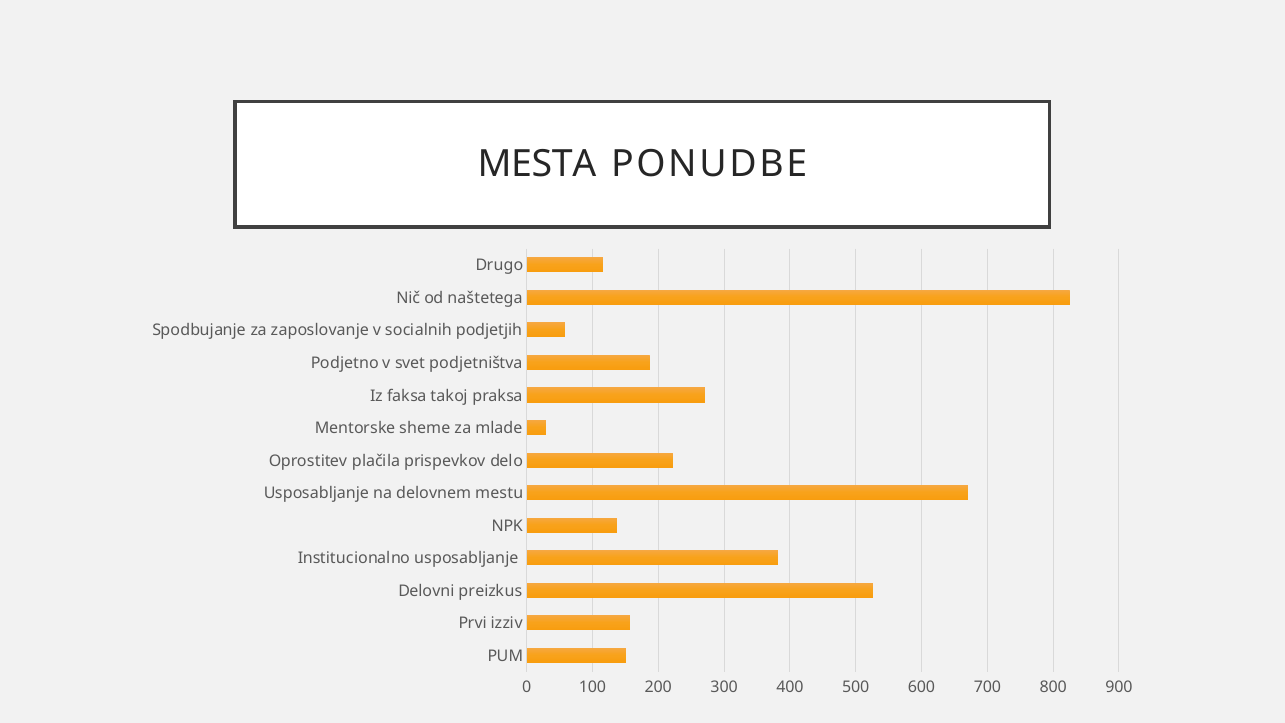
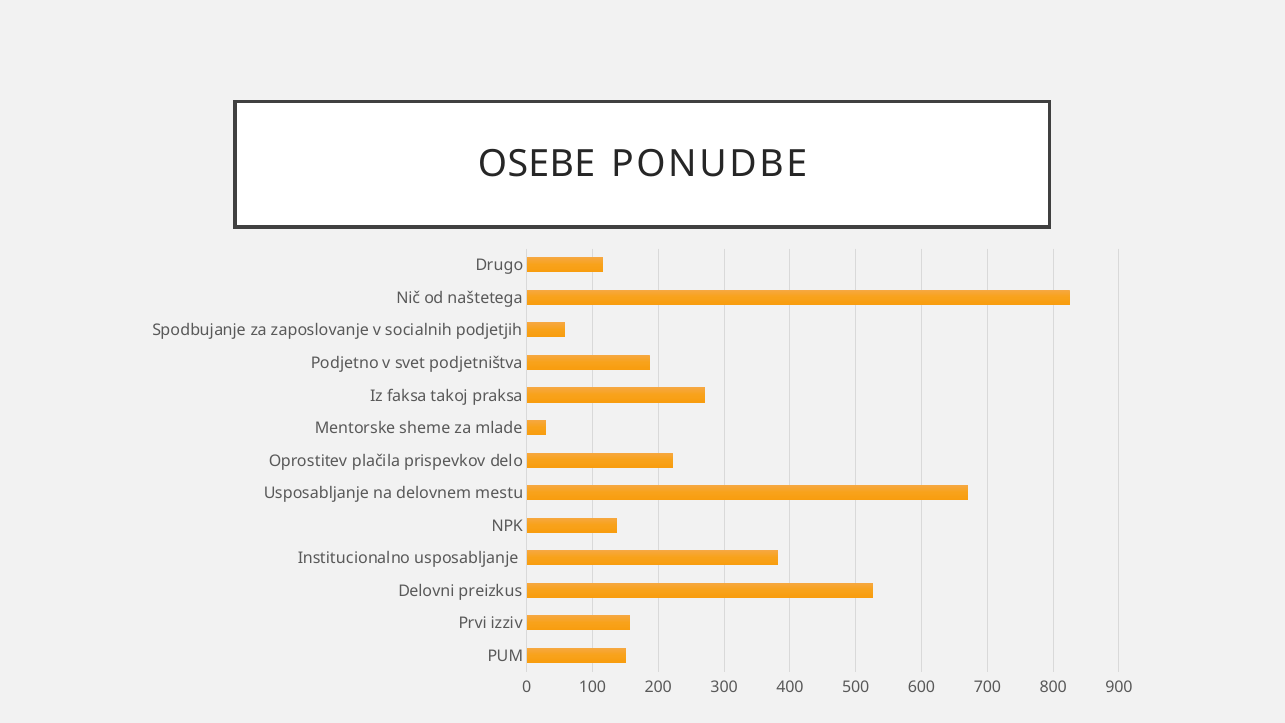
MESTA: MESTA -> OSEBE (537, 164)
